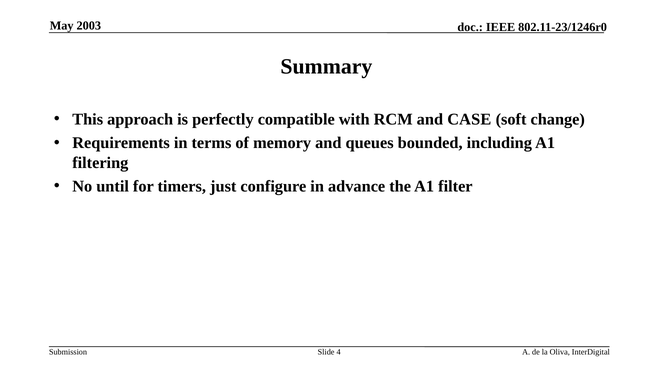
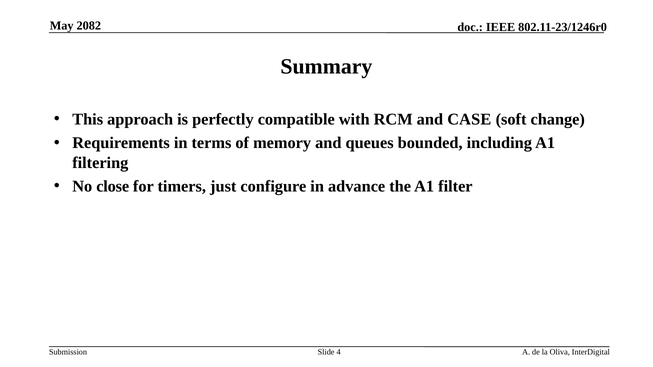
2003: 2003 -> 2082 (89, 26)
until: until -> close (113, 186)
